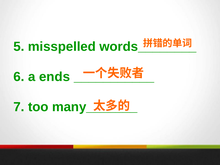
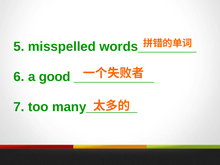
ends: ends -> good (55, 77)
